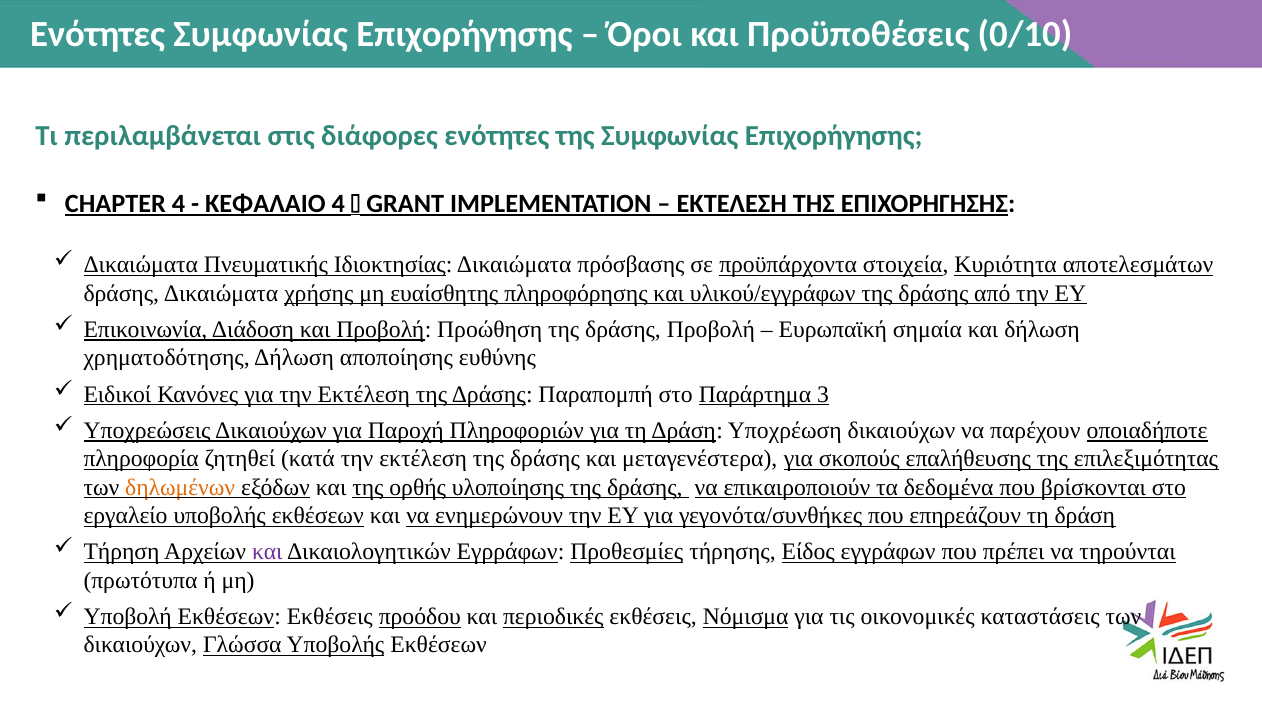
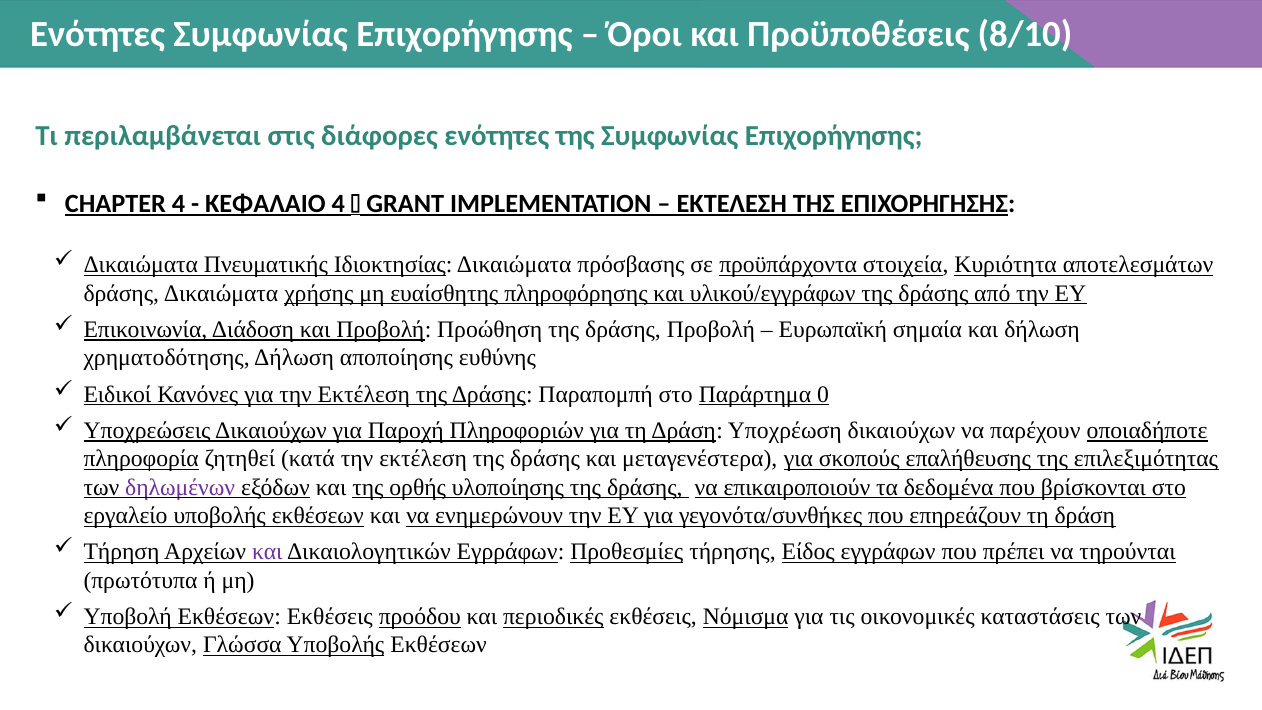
0/10: 0/10 -> 8/10 (1025, 35)
3: 3 -> 0 (823, 394)
δηλωμένων colour: orange -> purple (180, 487)
